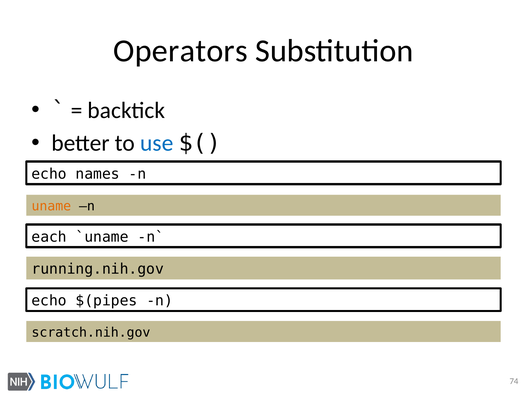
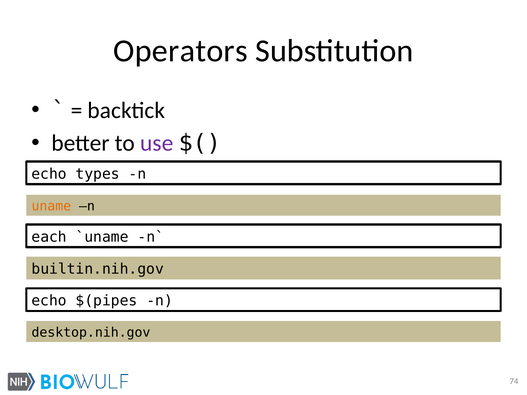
use colour: blue -> purple (157, 143)
names: names -> types (98, 174)
running.nih.gov: running.nih.gov -> builtin.nih.gov (98, 269)
scratch.nih.gov: scratch.nih.gov -> desktop.nih.gov (91, 333)
